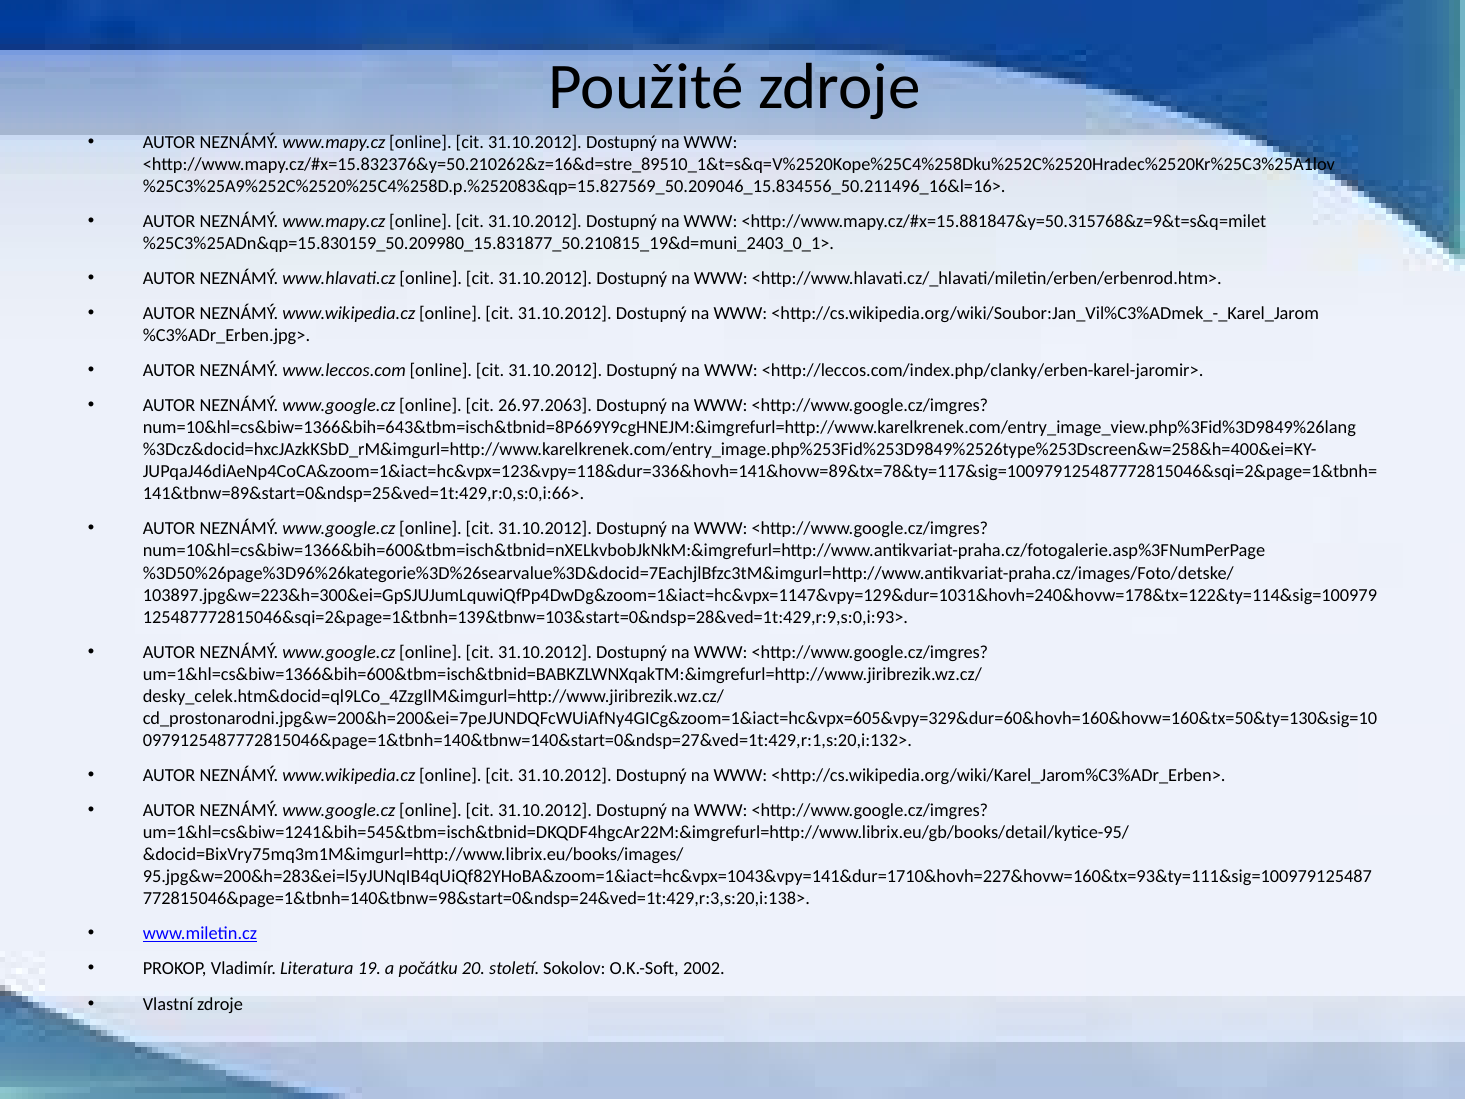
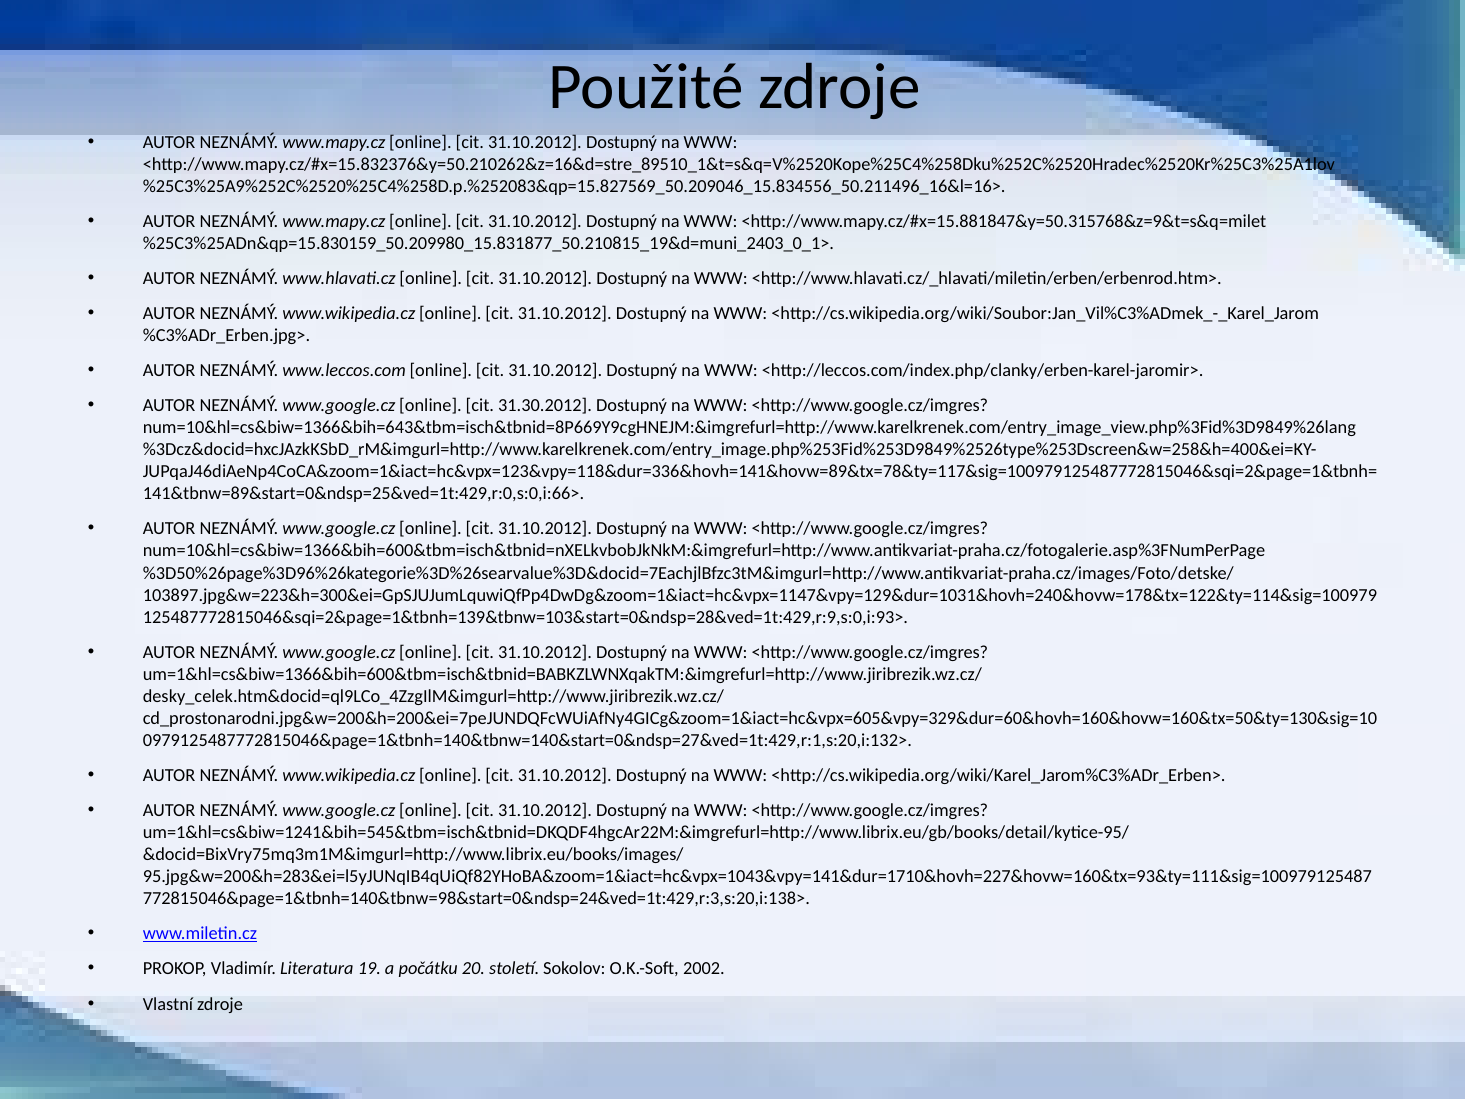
26.97.2063: 26.97.2063 -> 31.30.2012 (545, 406)
